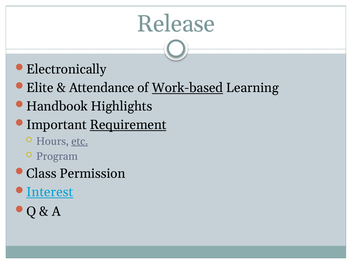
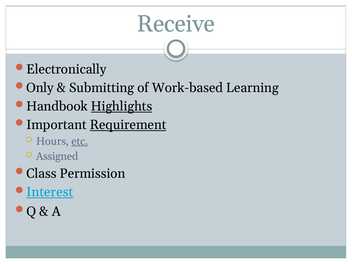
Release: Release -> Receive (176, 24)
Elite: Elite -> Only (40, 88)
Attendance: Attendance -> Submitting (102, 88)
Work-based underline: present -> none (187, 88)
Highlights underline: none -> present (122, 106)
Program: Program -> Assigned (57, 156)
